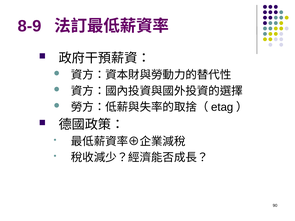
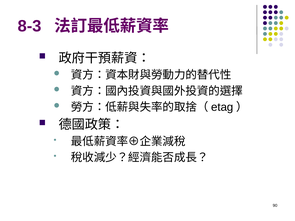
8-9: 8-9 -> 8-3 (30, 26)
